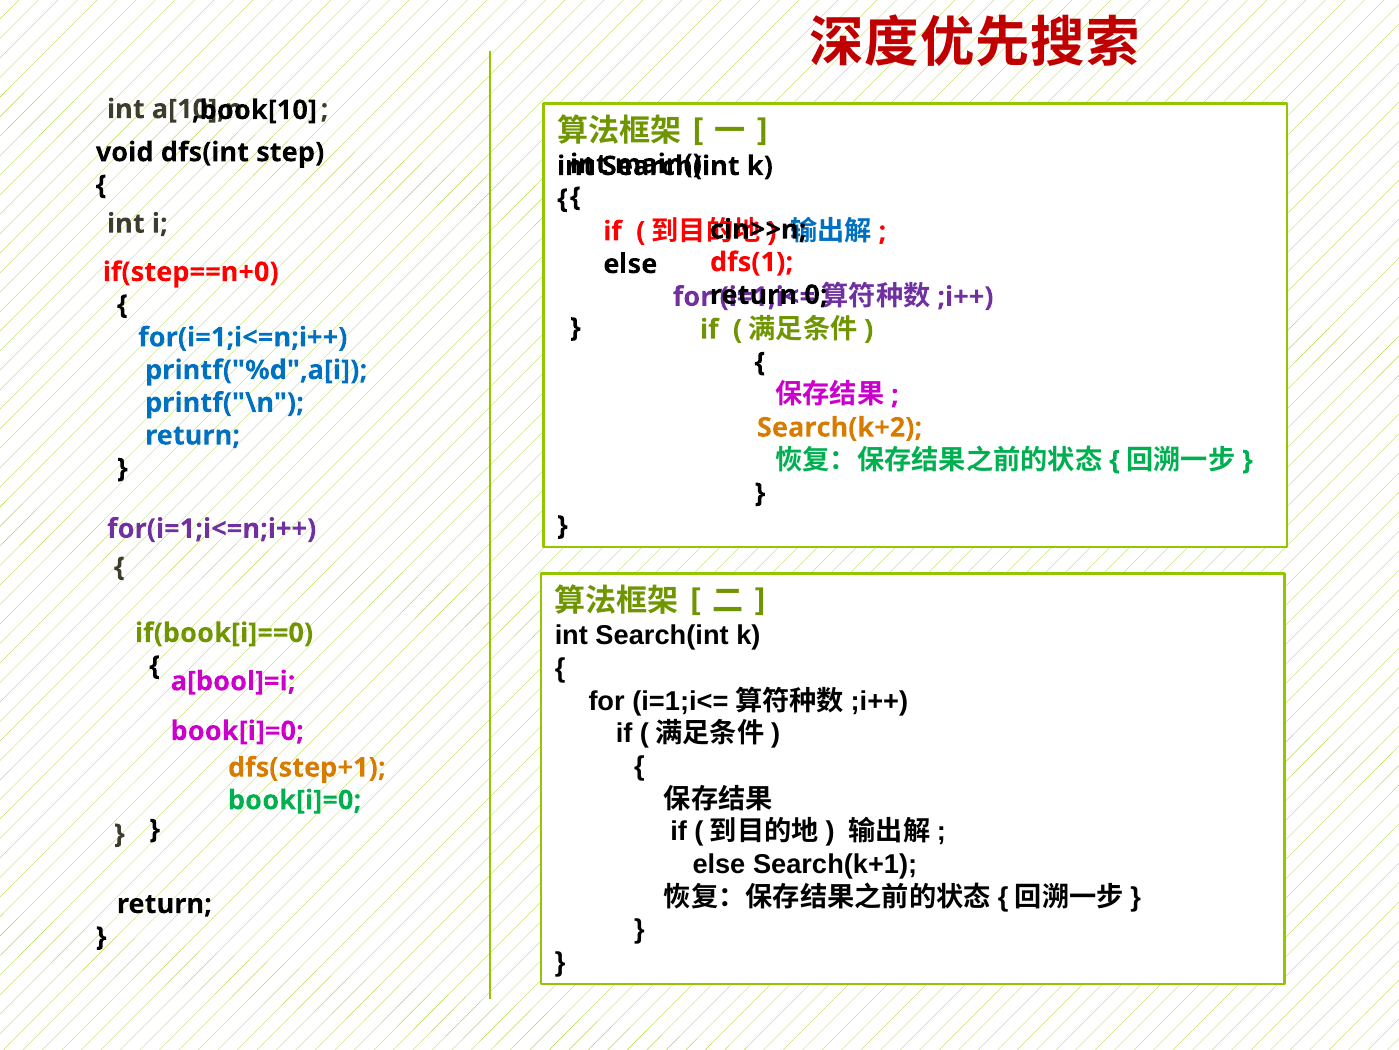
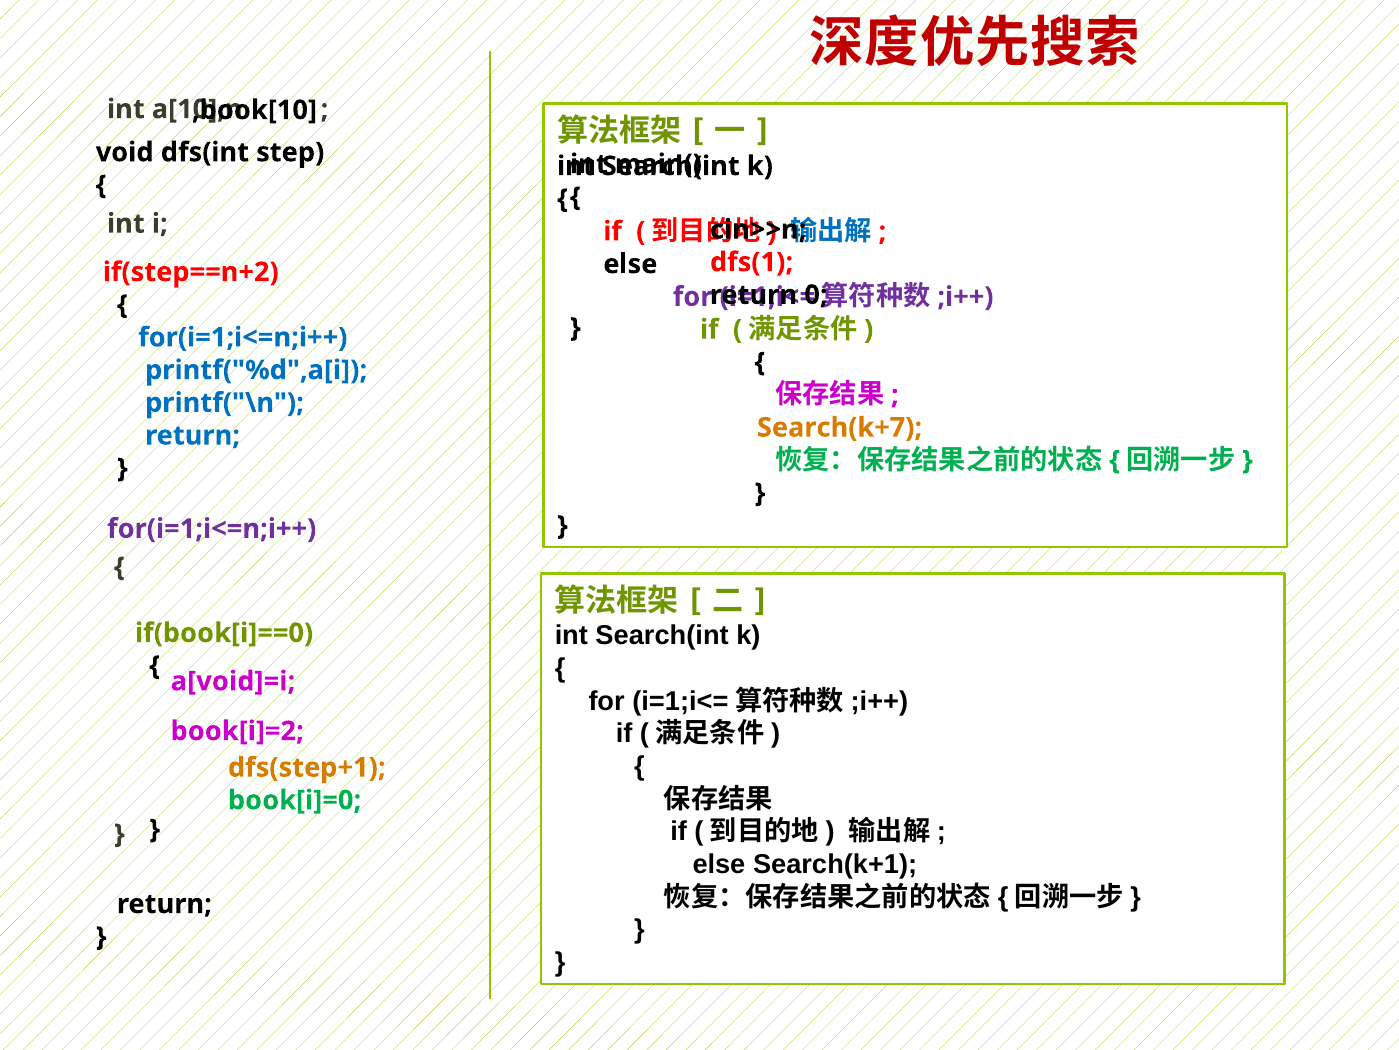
if(step==n+0: if(step==n+0 -> if(step==n+2 (191, 272)
Search(k+2: Search(k+2 -> Search(k+7 (840, 427)
a[bool]=i: a[bool]=i -> a[void]=i (233, 681)
book[i]=0: book[i]=0 -> book[i]=2 (237, 731)
